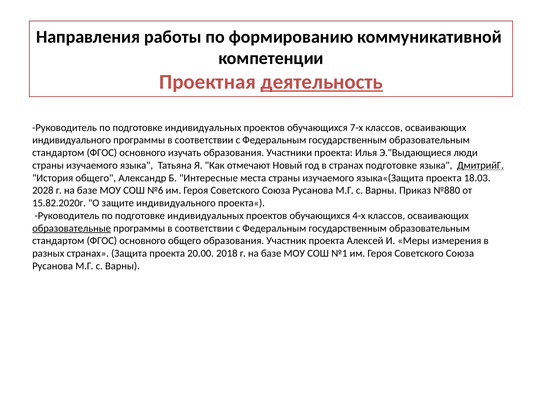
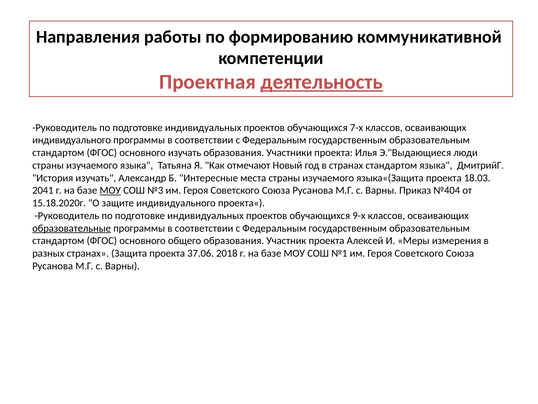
странах подготовке: подготовке -> стандартом (391, 165)
ДмитрийГ underline: present -> none (481, 165)
История общего: общего -> изучать (96, 178)
2028: 2028 -> 2041 (43, 190)
МОУ underline: none -> present (110, 190)
№6: №6 -> №3 (155, 190)
№880: №880 -> №404 (447, 190)
15.82.2020г: 15.82.2020г -> 15.18.2020г (59, 203)
4-х: 4-х -> 9-х (359, 215)
20.00: 20.00 -> 37.06 (201, 253)
